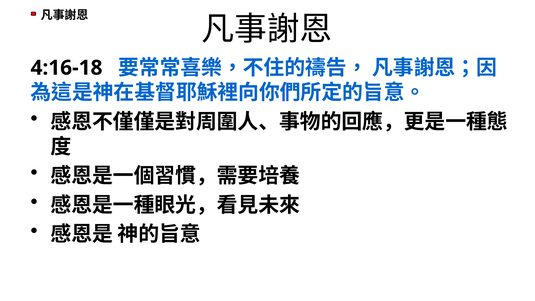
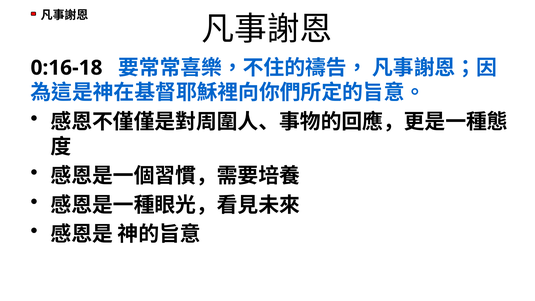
4:16-18: 4:16-18 -> 0:16-18 (67, 68)
